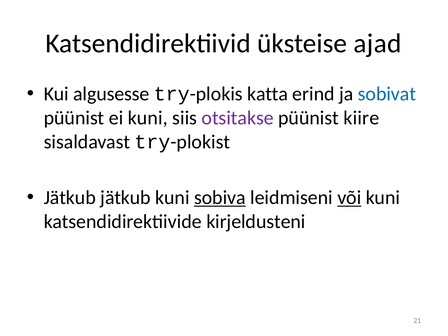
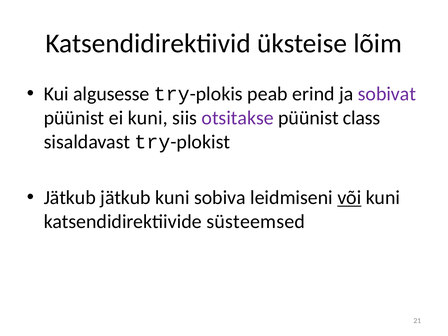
ajad: ajad -> lõim (378, 43)
katta: katta -> peab (267, 94)
sobivat colour: blue -> purple (387, 94)
kiire: kiire -> class (362, 118)
sobiva underline: present -> none (220, 198)
kirjeldusteni: kirjeldusteni -> süsteemsed (256, 221)
